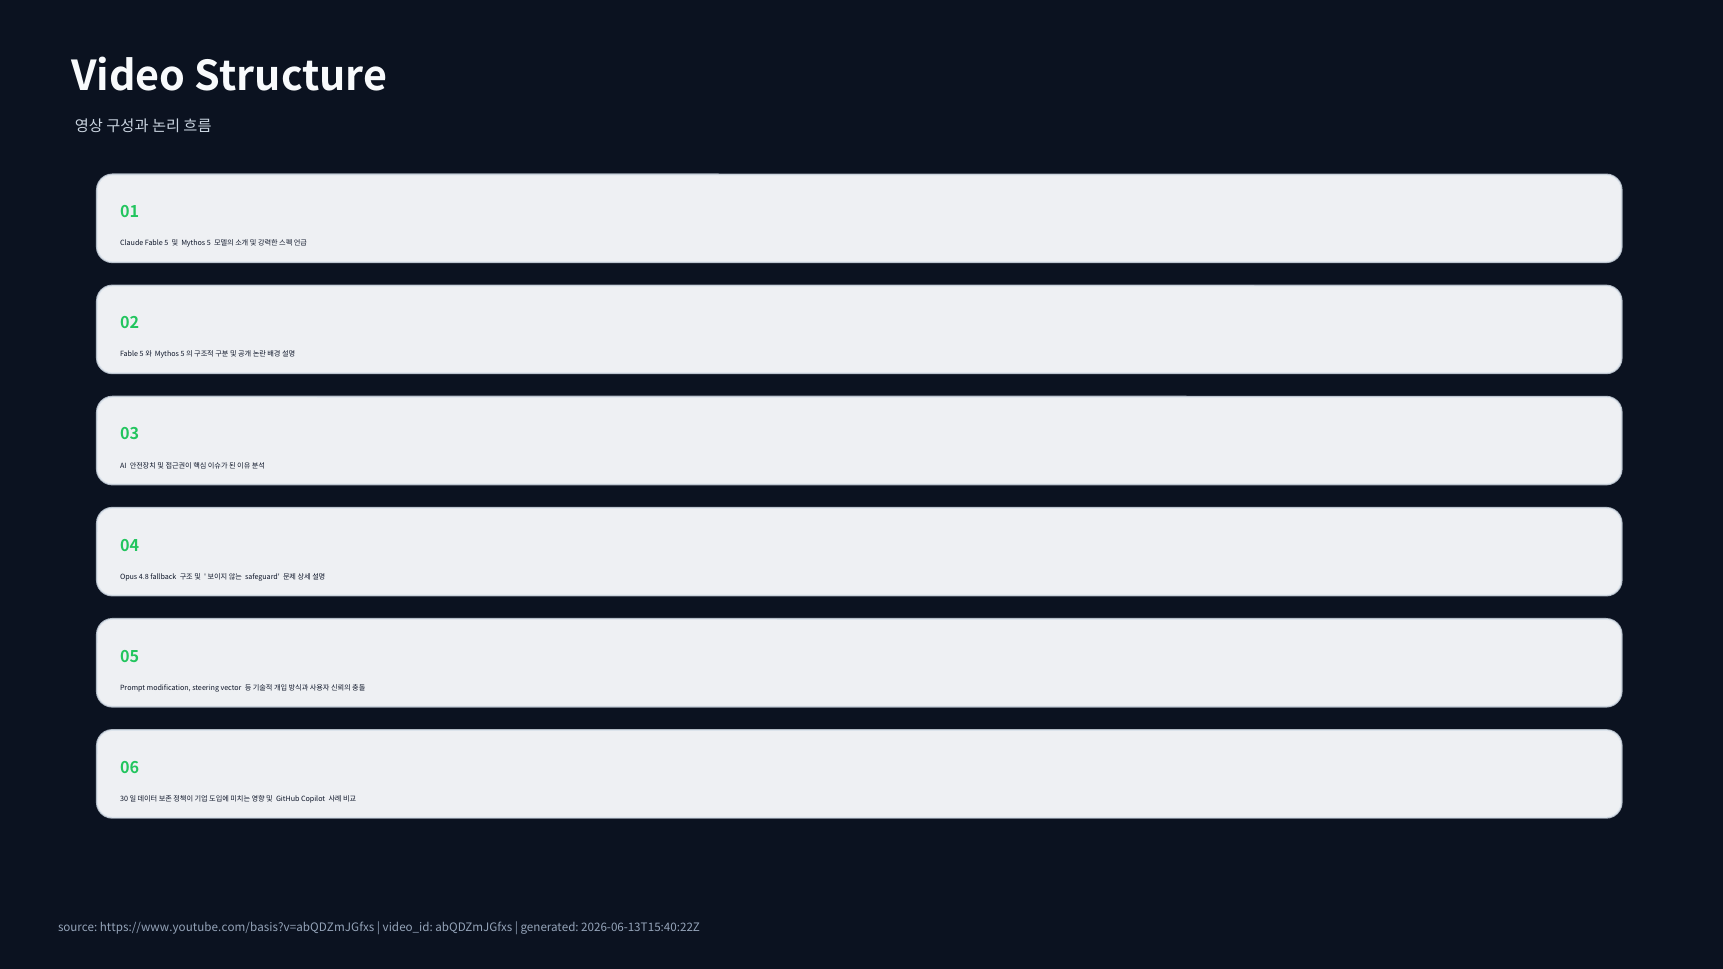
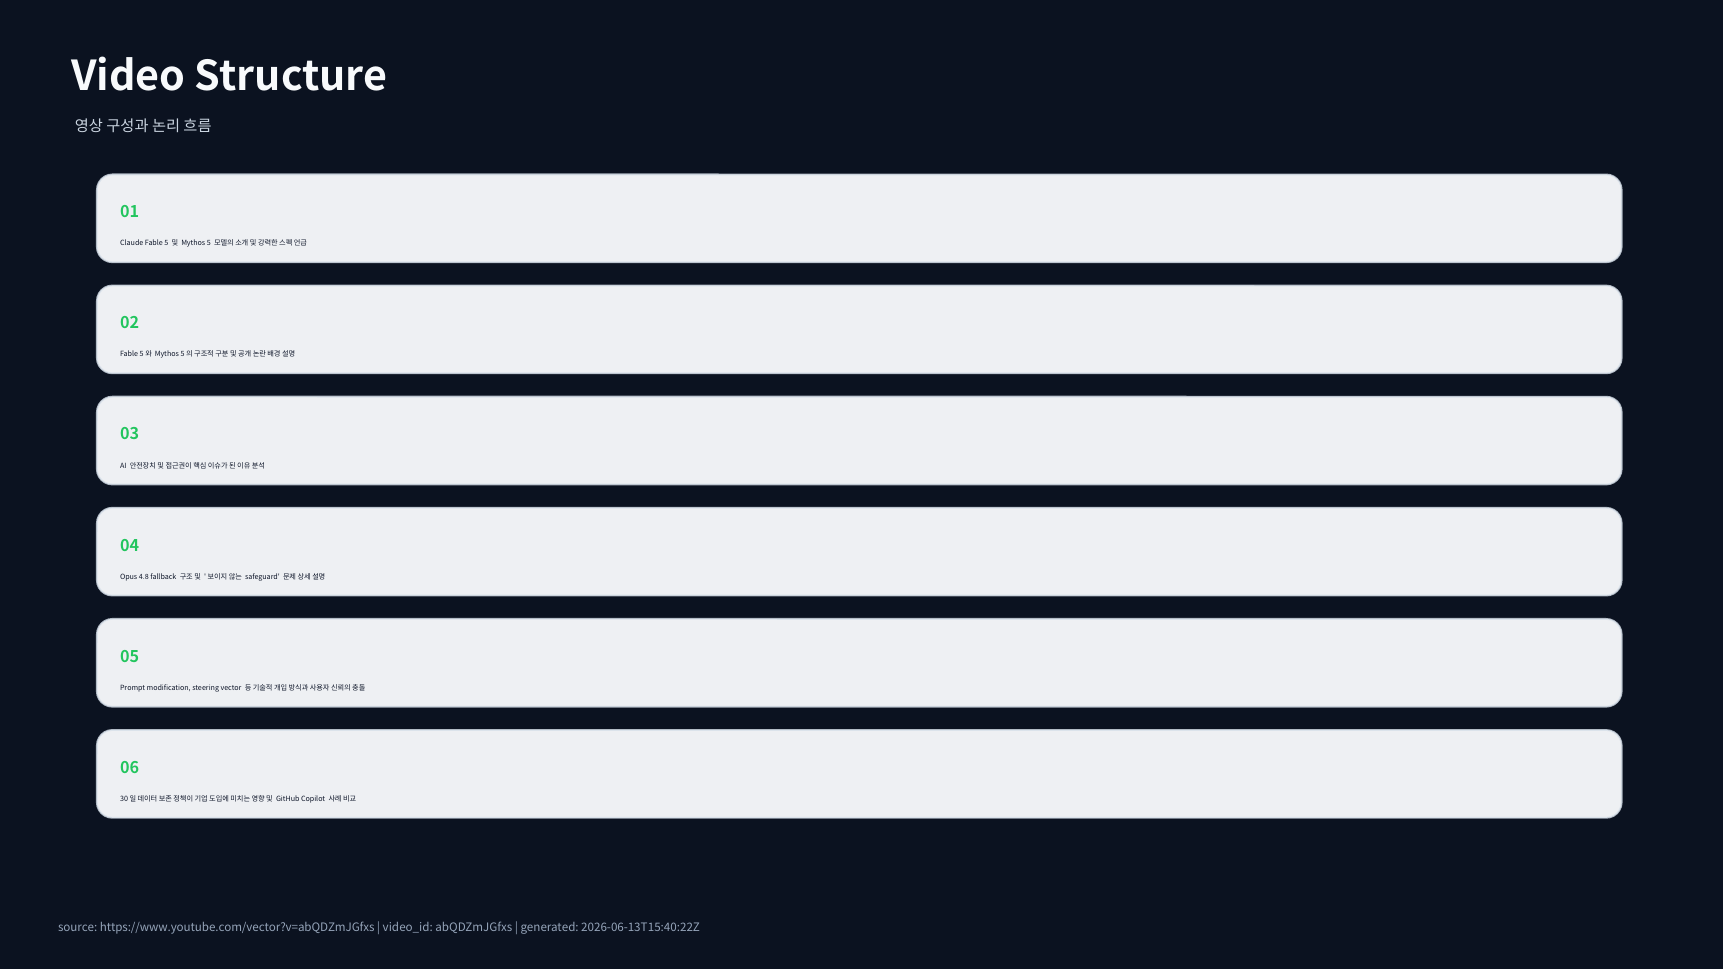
https://www.youtube.com/basis?v=abQDZmJGfxs: https://www.youtube.com/basis?v=abQDZmJGfxs -> https://www.youtube.com/vector?v=abQDZmJGfxs (237, 928)
